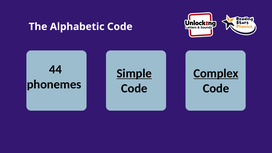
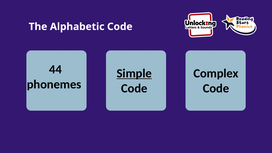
Complex underline: present -> none (216, 73)
